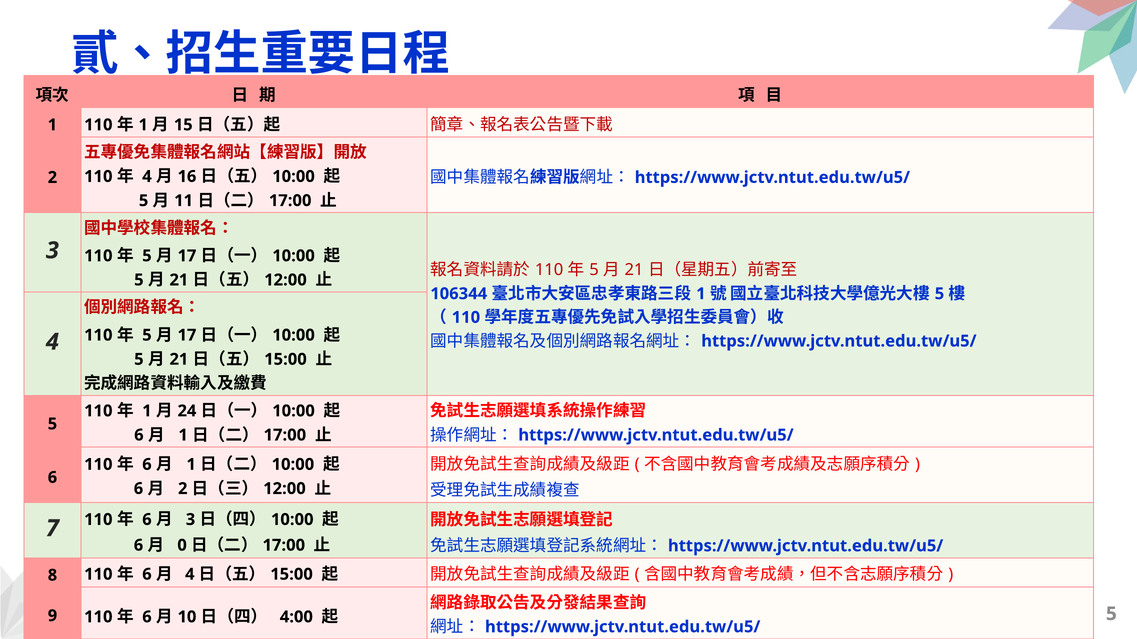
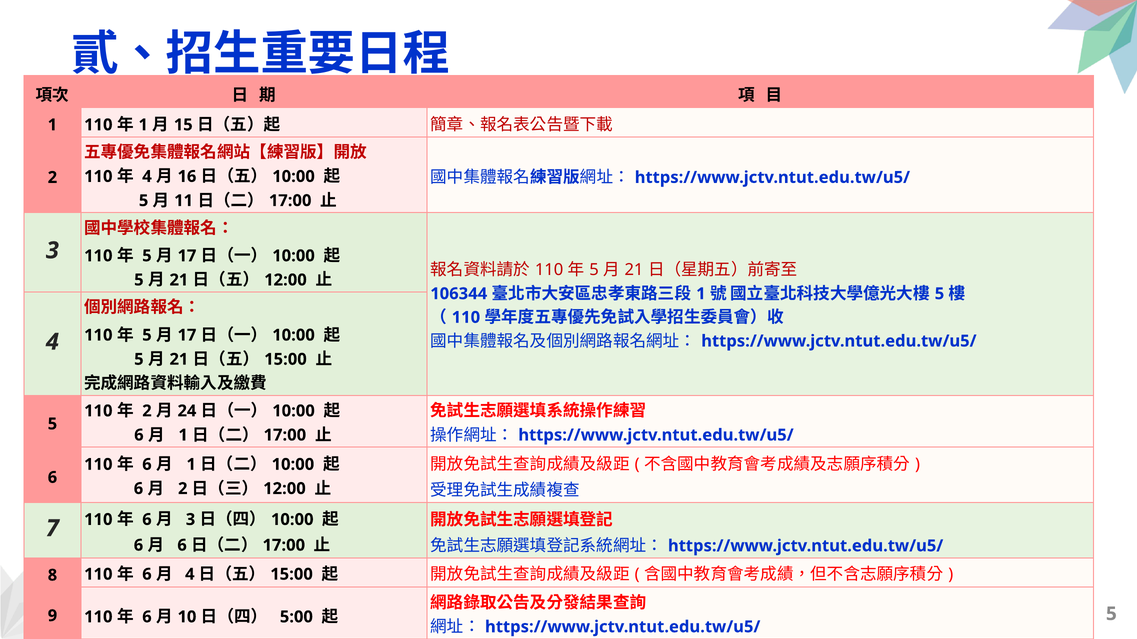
1: 1 -> 2 (147, 411)
0: 0 -> 6 (182, 546)
4:00: 4:00 -> 5:00 (296, 617)
